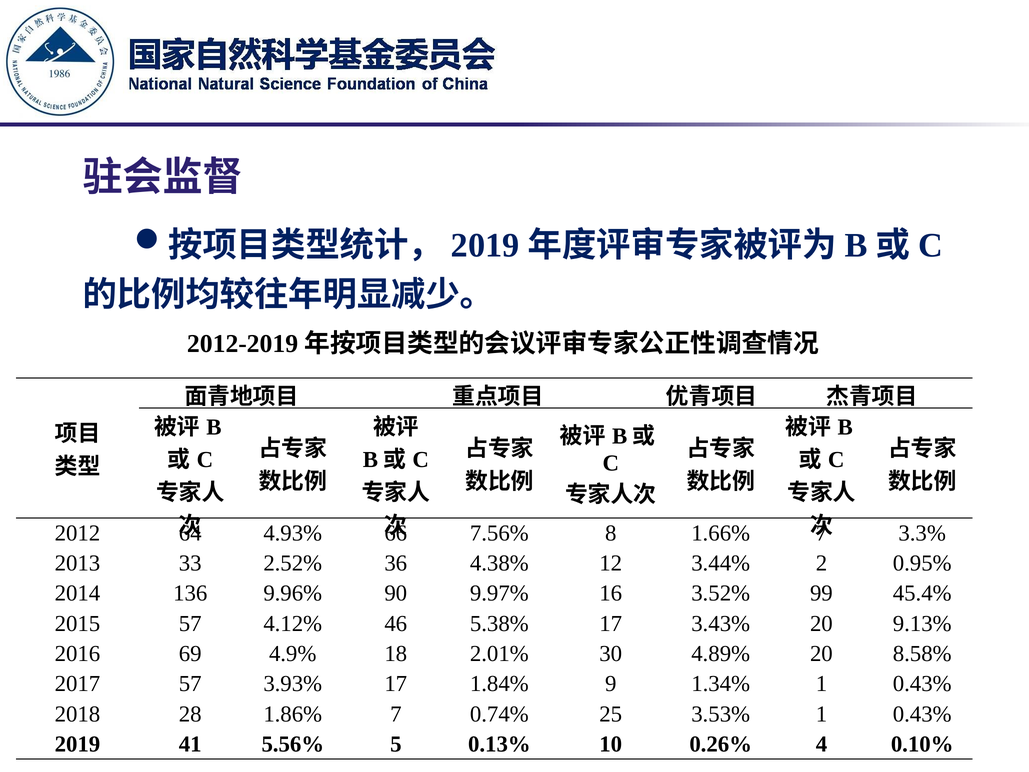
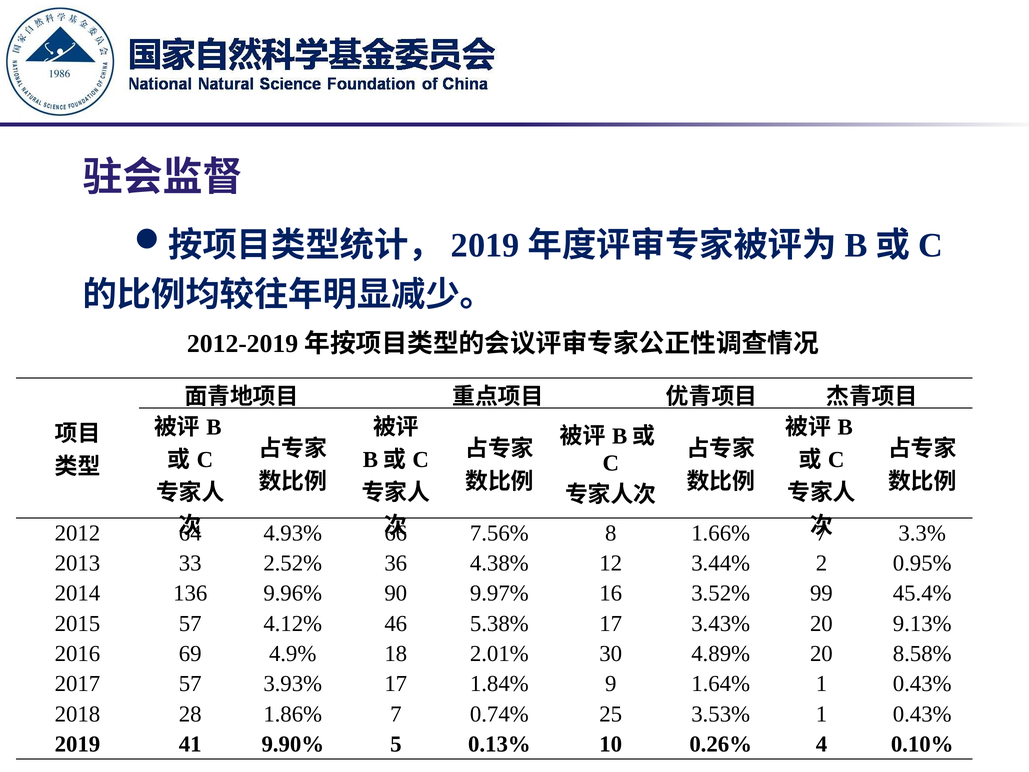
1.34%: 1.34% -> 1.64% (721, 684)
5.56%: 5.56% -> 9.90% (293, 744)
